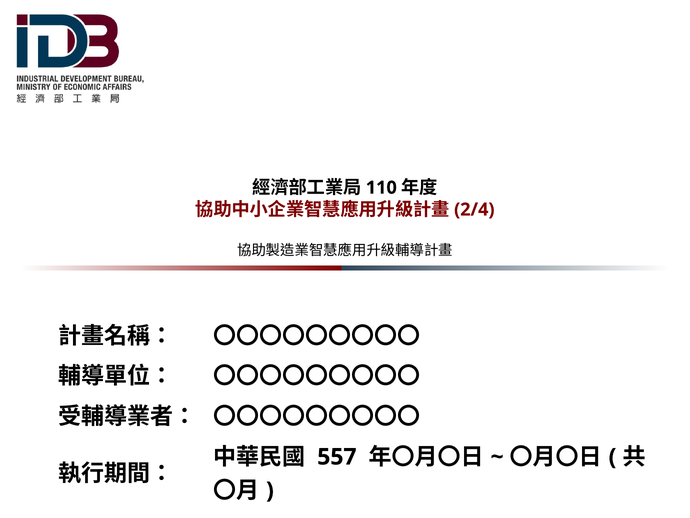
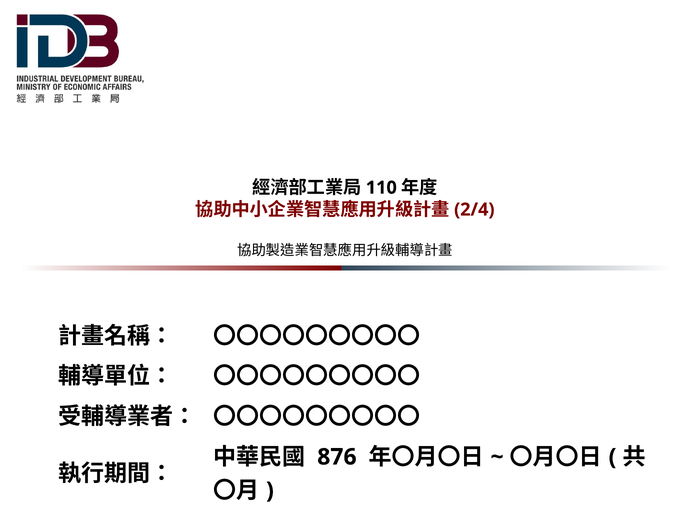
557: 557 -> 876 (337, 457)
